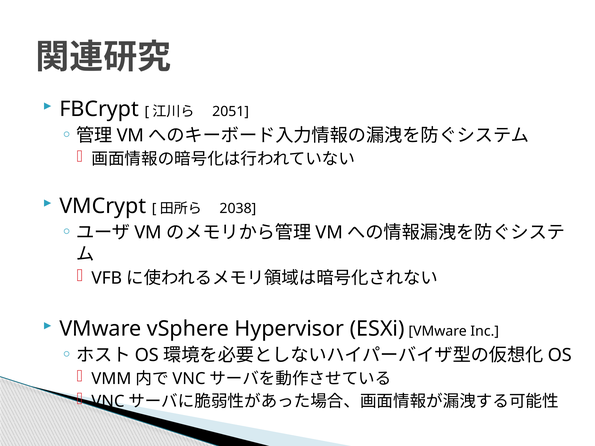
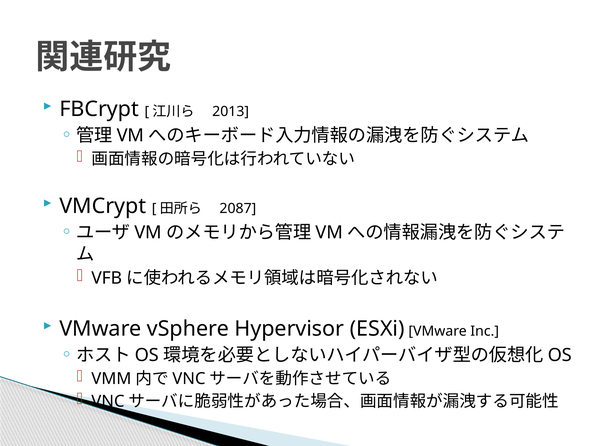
2051: 2051 -> 2013 (231, 112)
2038: 2038 -> 2087 (238, 209)
